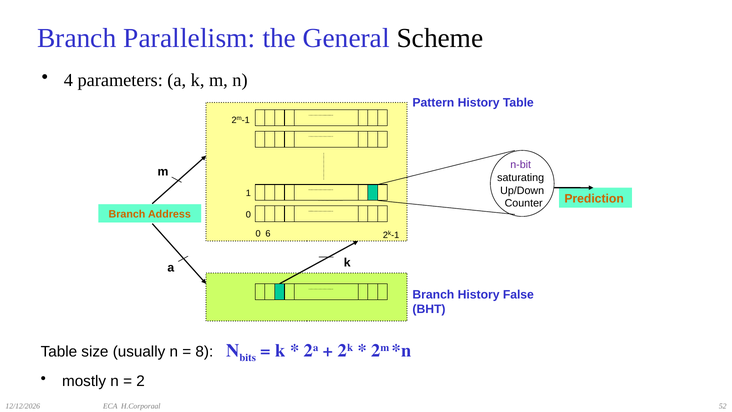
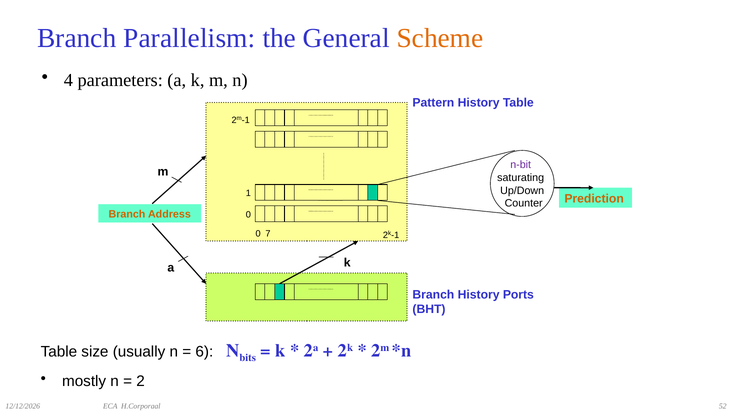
Scheme colour: black -> orange (440, 38)
6: 6 -> 7 (268, 234)
False: False -> Ports (518, 294)
8: 8 -> 6 (204, 352)
